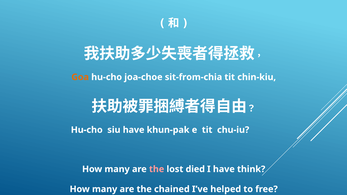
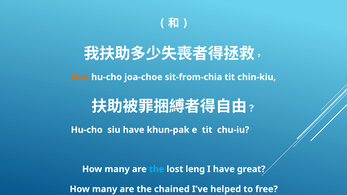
the colour: pink -> light blue (157, 169)
died: died -> leng (195, 169)
think: think -> great (251, 169)
